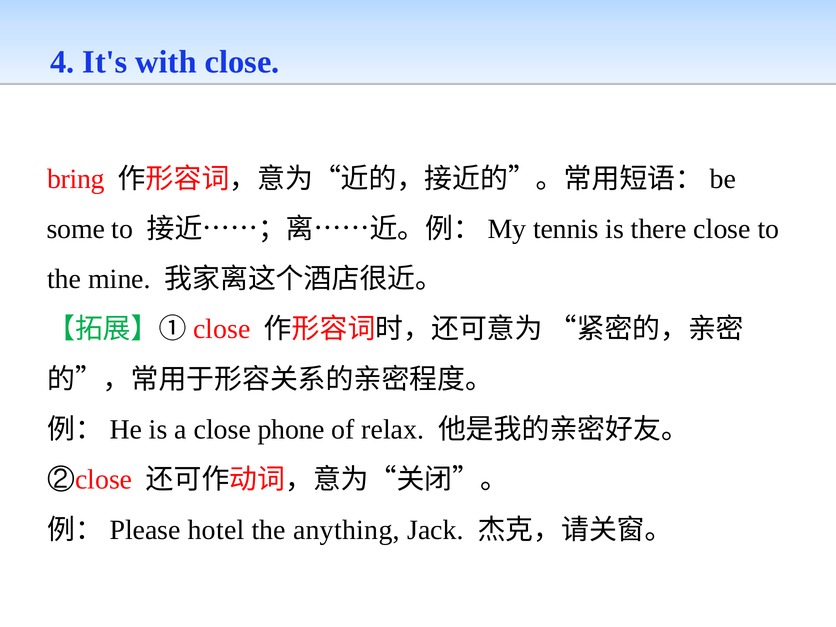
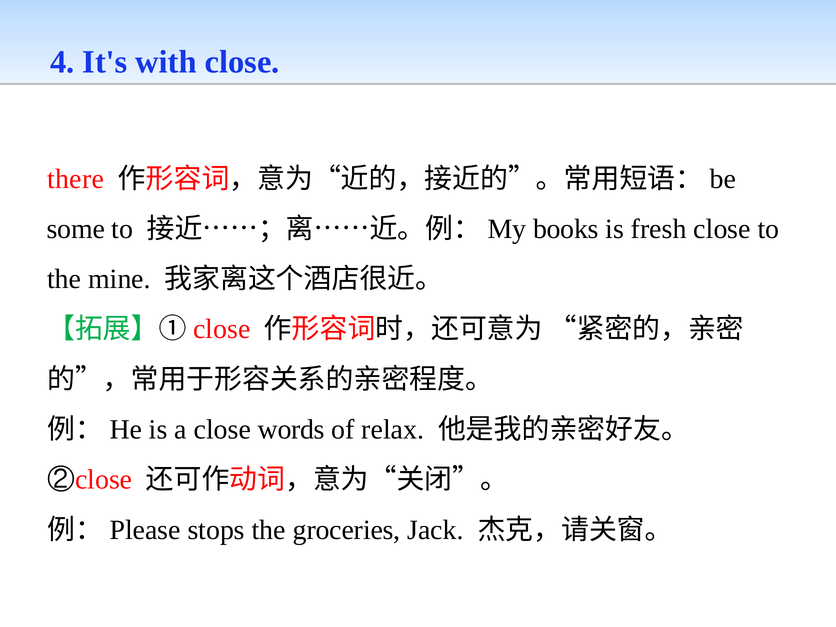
bring: bring -> there (76, 179)
tennis: tennis -> books (566, 229)
there: there -> fresh (659, 229)
phone: phone -> words (291, 430)
hotel: hotel -> stops (216, 530)
anything: anything -> groceries (347, 530)
